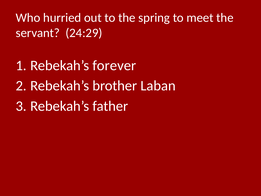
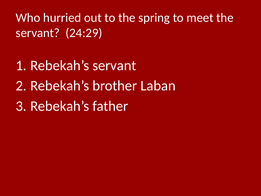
Rebekah’s forever: forever -> servant (114, 65)
